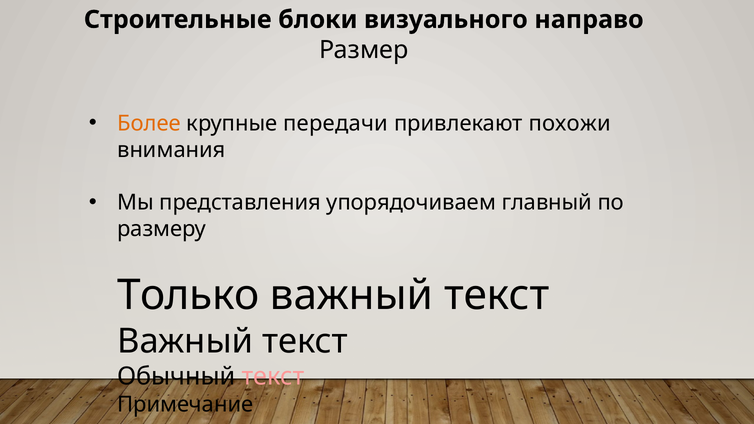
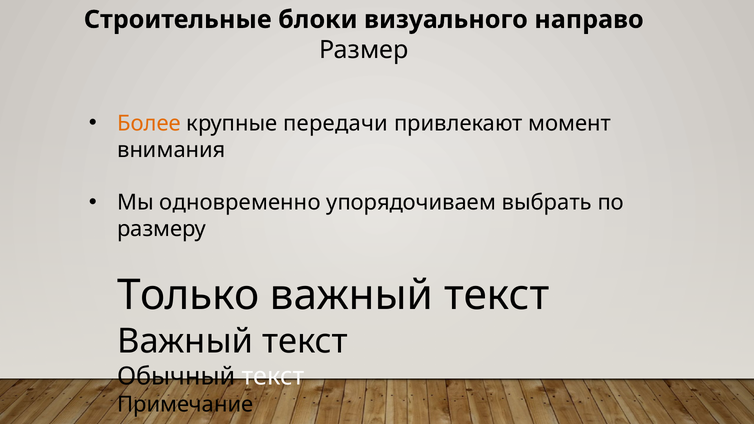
похожи: похожи -> момент (570, 123)
представления: представления -> одновременно (240, 203)
главный: главный -> выбрать (547, 203)
текст colour: pink -> white (273, 376)
